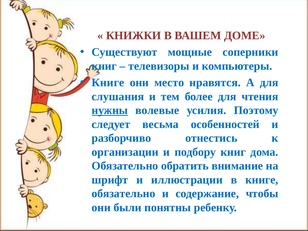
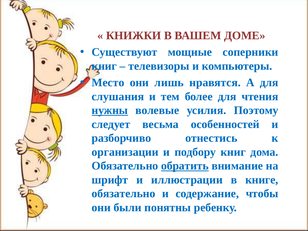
Книге: Книге -> Место (108, 83)
место: место -> лишь (169, 83)
обратить underline: none -> present (185, 166)
